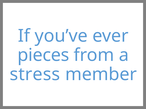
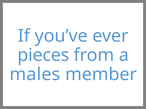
stress: stress -> males (35, 75)
